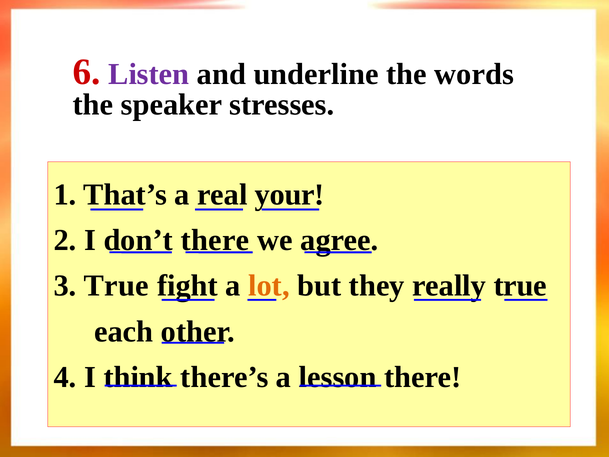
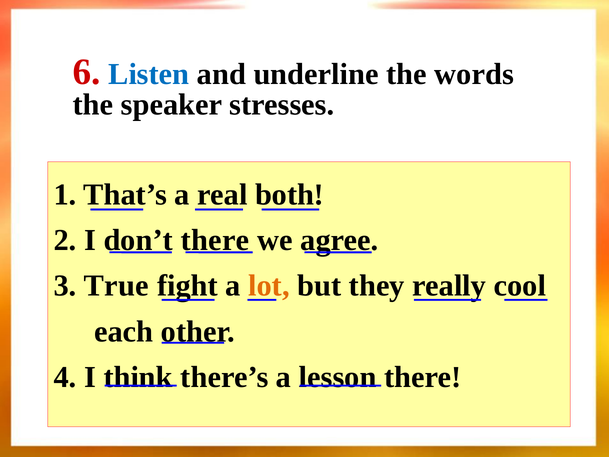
Listen colour: purple -> blue (149, 74)
your: your -> both (290, 194)
really true: true -> cool (520, 286)
